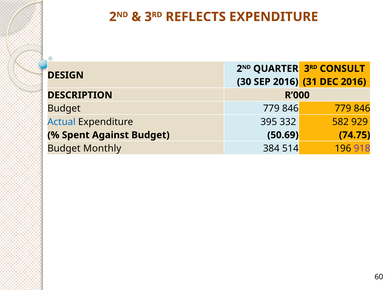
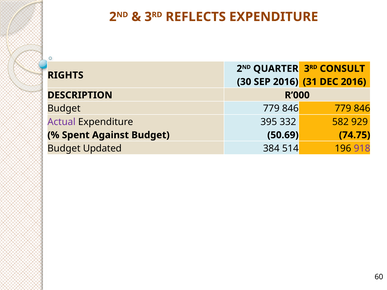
DESIGN: DESIGN -> RIGHTS (65, 75)
Actual colour: blue -> purple (62, 122)
Monthly: Monthly -> Updated (102, 149)
